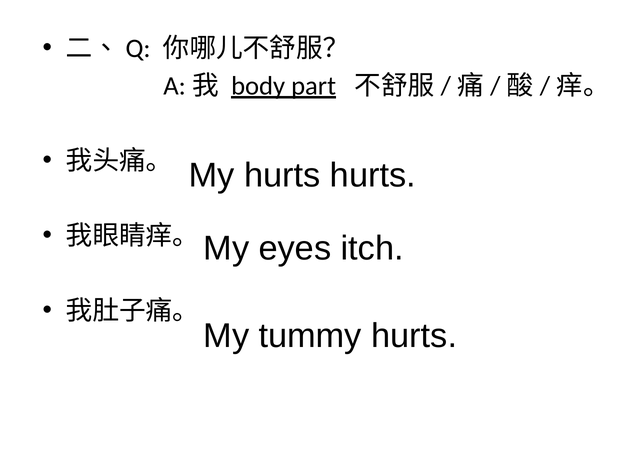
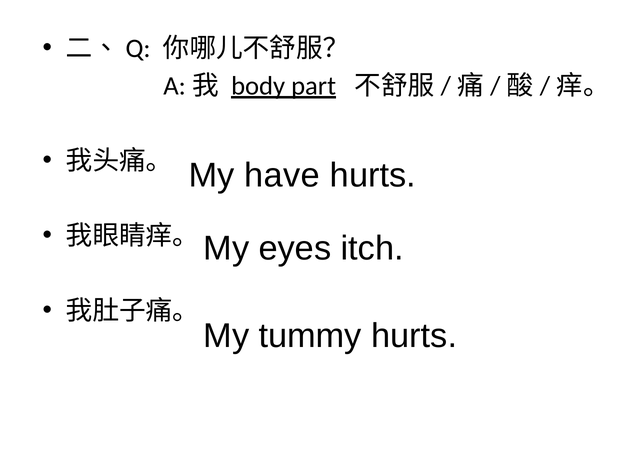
My hurts: hurts -> have (282, 175)
